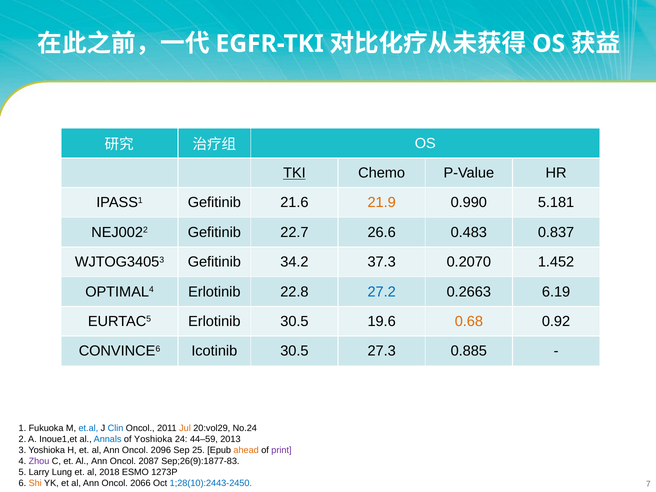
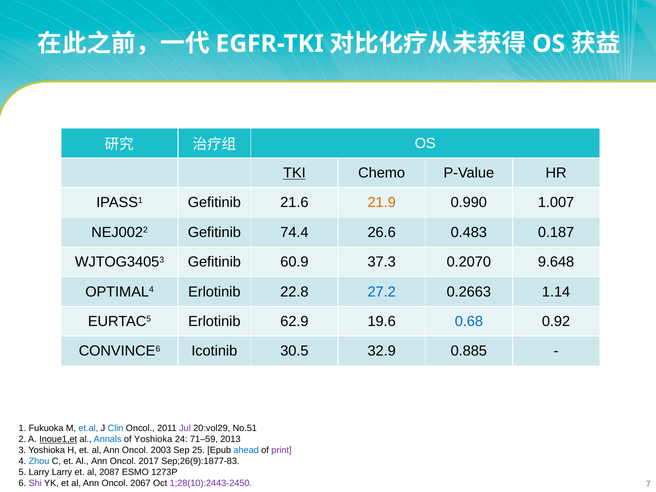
5.181: 5.181 -> 1.007 (556, 203)
22.7: 22.7 -> 74.4 (294, 232)
0.837: 0.837 -> 0.187 (556, 232)
34.2: 34.2 -> 60.9 (294, 262)
1.452: 1.452 -> 9.648 (556, 262)
6.19: 6.19 -> 1.14 (556, 292)
Erlotinib 30.5: 30.5 -> 62.9 (294, 321)
0.68 colour: orange -> blue (469, 321)
27.3: 27.3 -> 32.9 (382, 351)
Jul colour: orange -> purple (185, 428)
No.24: No.24 -> No.51 (245, 428)
Inoue1,et underline: none -> present (58, 439)
44–59: 44–59 -> 71–59 (204, 439)
2096: 2096 -> 2003 (161, 450)
ahead colour: orange -> blue (246, 450)
Zhou colour: purple -> blue (39, 461)
2087: 2087 -> 2017 (149, 461)
Larry Lung: Lung -> Larry (62, 472)
2018: 2018 -> 2087 (109, 472)
Shi colour: orange -> purple (35, 483)
2066: 2066 -> 2067 (140, 483)
1;28(10):2443-2450 colour: blue -> purple (211, 483)
